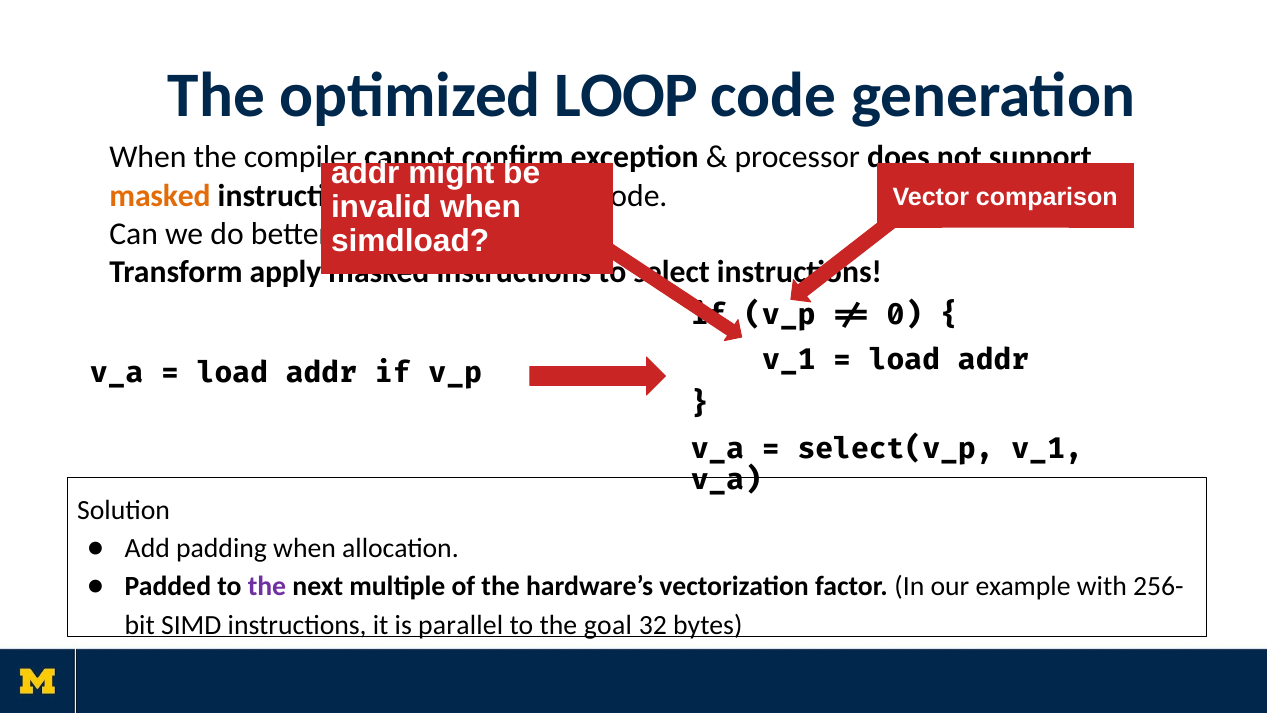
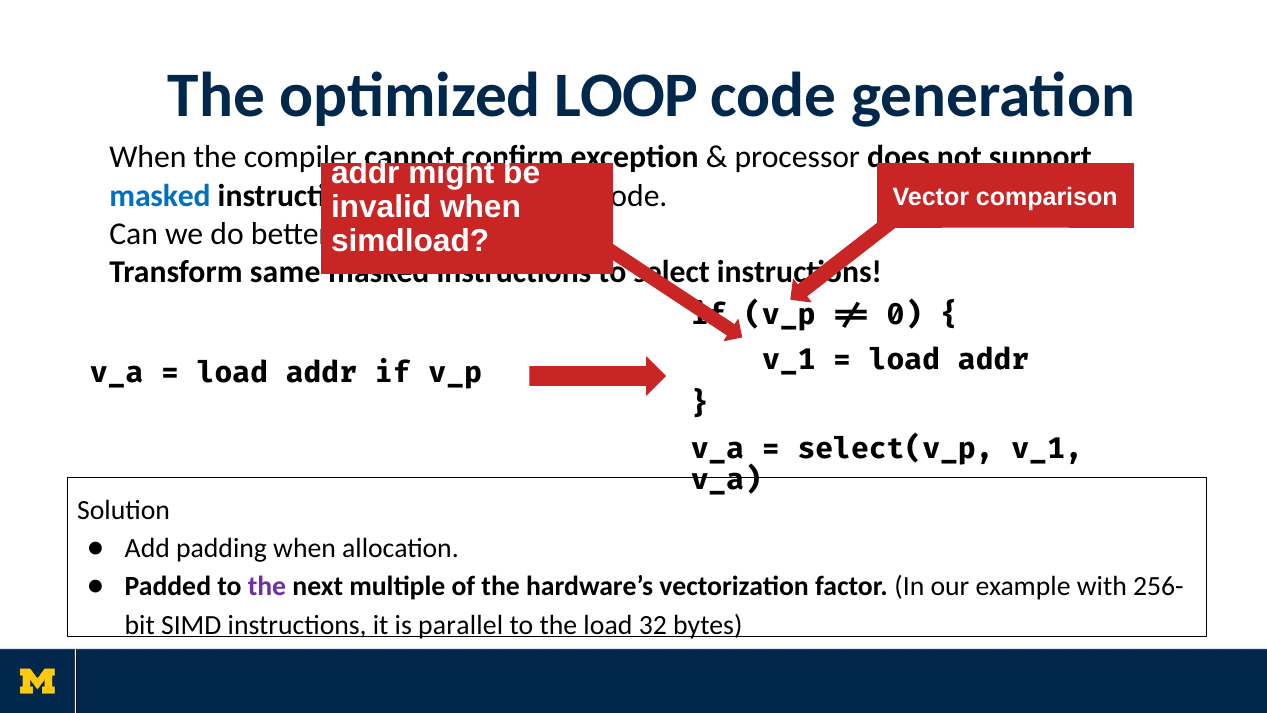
masked colour: orange -> blue (160, 195)
apply: apply -> same (285, 271)
the goal: goal -> load (608, 625)
